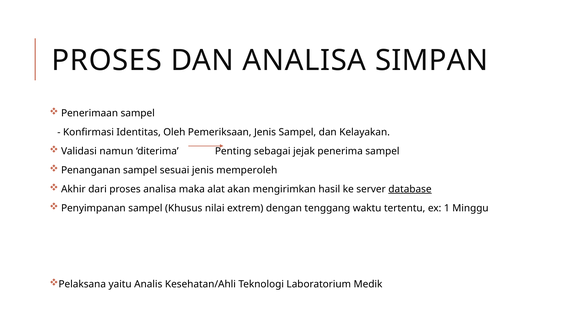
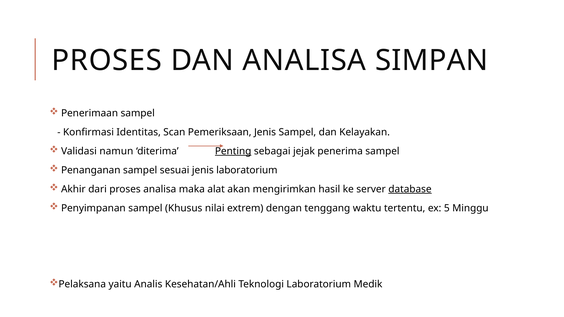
Oleh: Oleh -> Scan (174, 132)
Penting underline: none -> present (233, 151)
jenis memperoleh: memperoleh -> laboratorium (247, 170)
1: 1 -> 5 (447, 208)
